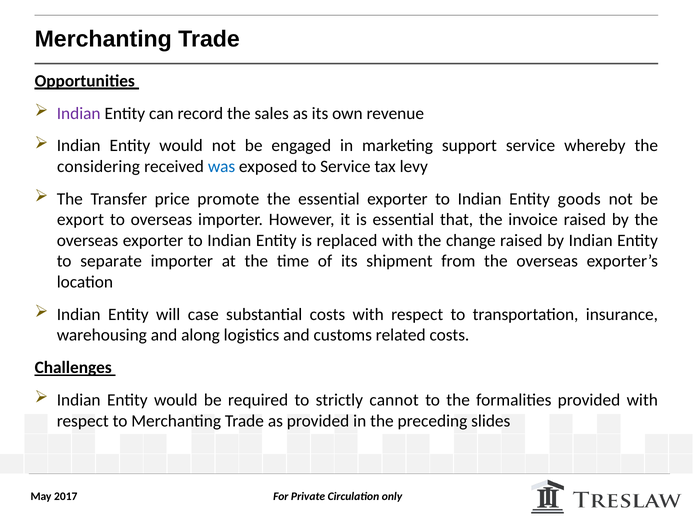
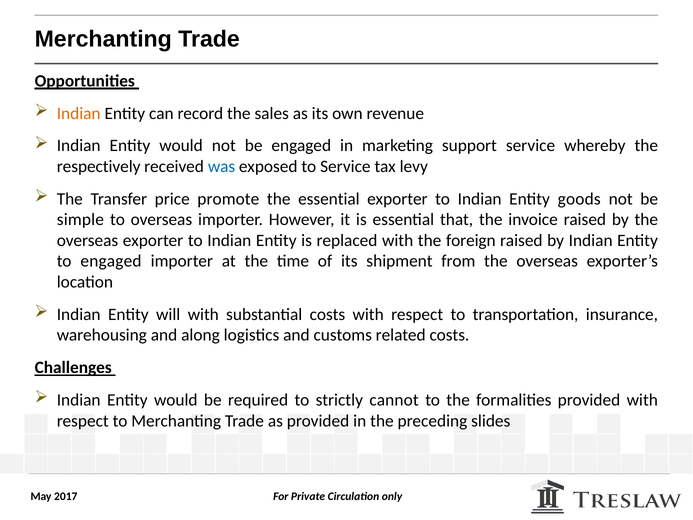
Indian colour: purple -> orange (79, 113)
considering: considering -> respectively (99, 166)
export: export -> simple (80, 220)
change: change -> foreign (471, 240)
to separate: separate -> engaged (111, 261)
will case: case -> with (203, 314)
